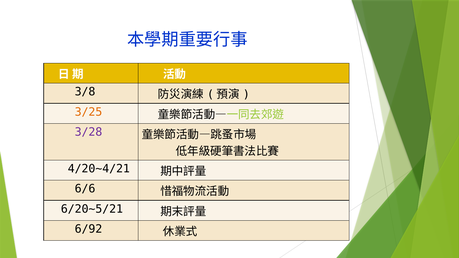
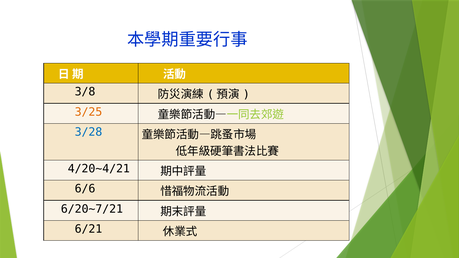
3/28 colour: purple -> blue (89, 132)
6/20~5/21: 6/20~5/21 -> 6/20~7/21 (92, 209)
6/92: 6/92 -> 6/21 (89, 229)
